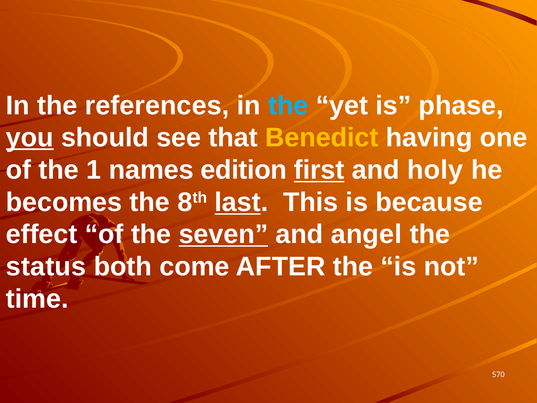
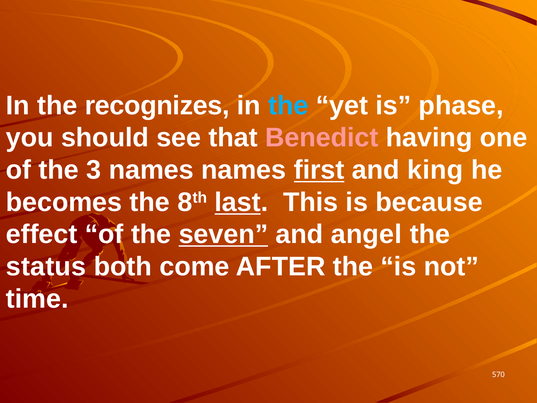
references: references -> recognizes (157, 105)
you underline: present -> none (30, 138)
Benedict colour: yellow -> pink (322, 138)
1: 1 -> 3 (94, 170)
names edition: edition -> names (244, 170)
holy: holy -> king (435, 170)
